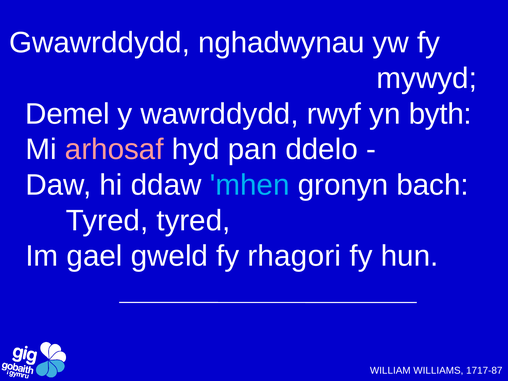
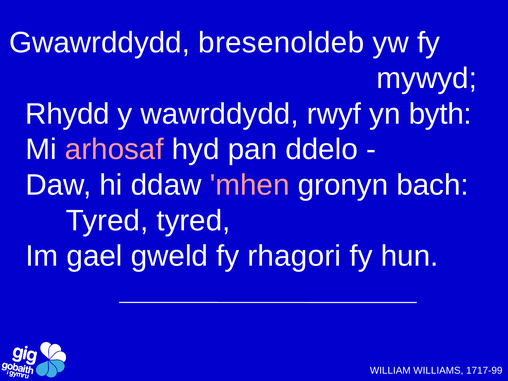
nghadwynau: nghadwynau -> bresenoldeb (281, 43)
Demel: Demel -> Rhydd (68, 114)
mhen colour: light blue -> pink (250, 185)
1717-87: 1717-87 -> 1717-99 (484, 371)
